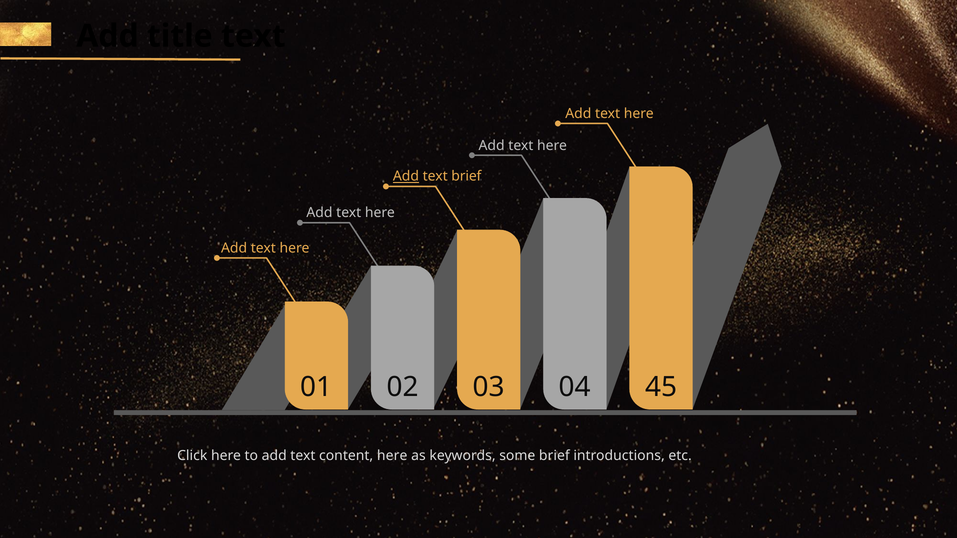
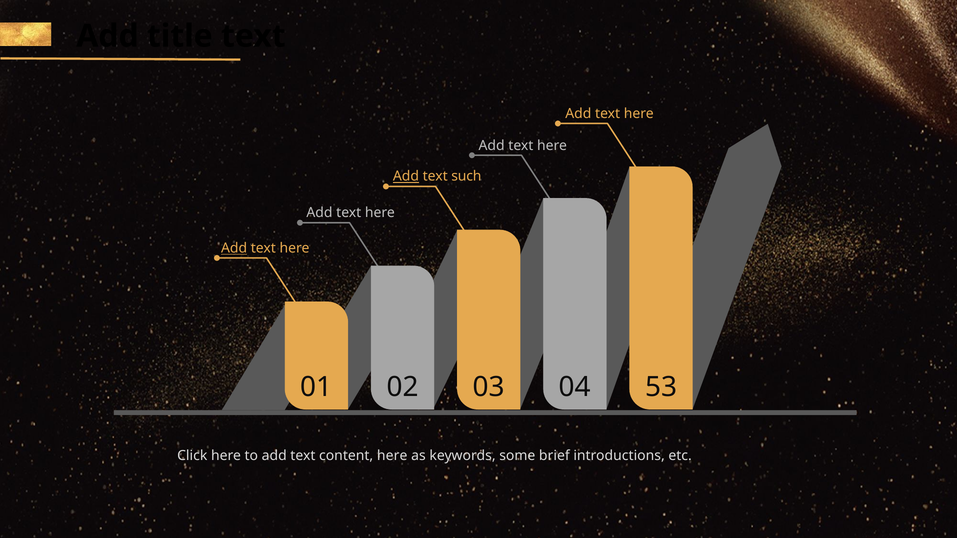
text brief: brief -> such (466, 176)
Add underline: none -> present (234, 248)
45: 45 -> 53 (661, 387)
